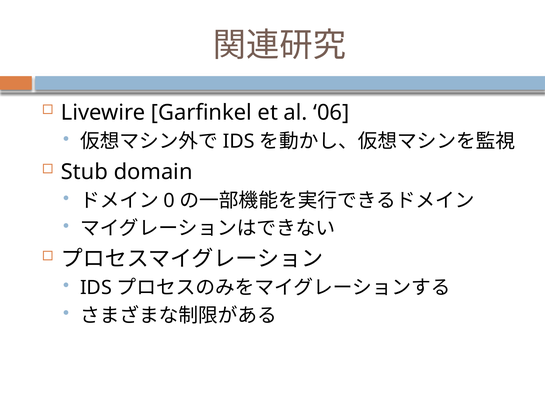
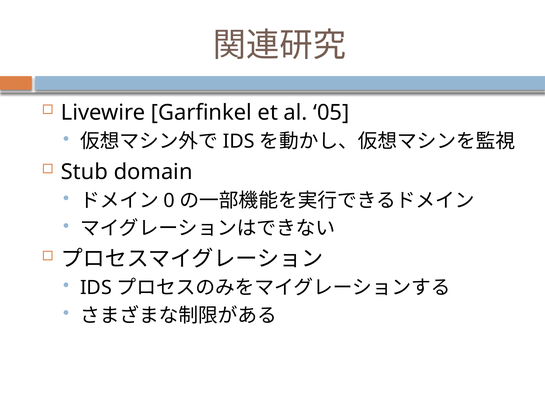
06: 06 -> 05 (331, 113)
